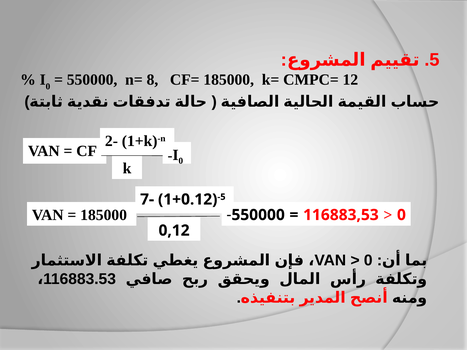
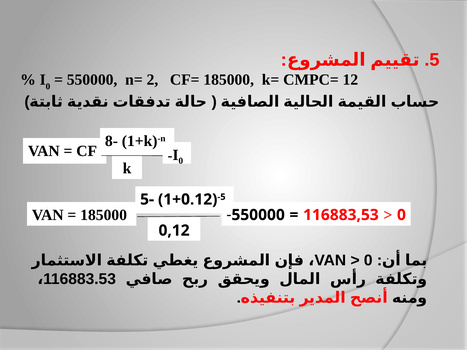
8: 8 -> 2 (152, 80)
2-: 2- -> 8- (111, 141)
7-: 7- -> 5- (147, 200)
